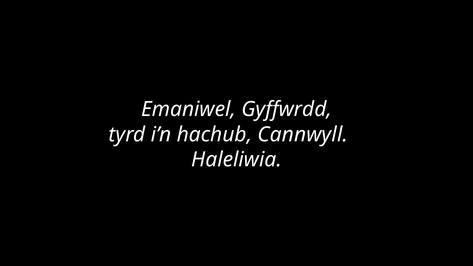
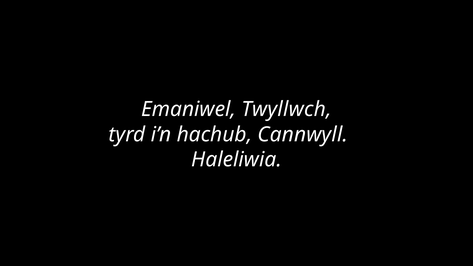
Gyffwrdd: Gyffwrdd -> Twyllwch (286, 109)
